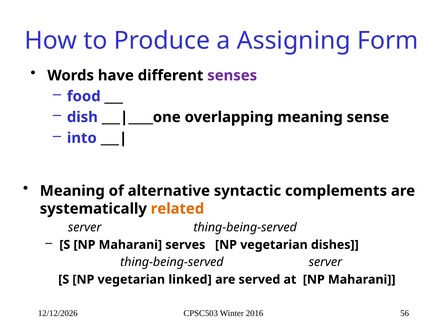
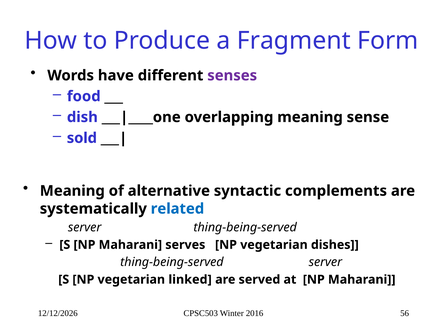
Assigning: Assigning -> Fragment (294, 41)
into: into -> sold (82, 138)
related colour: orange -> blue (177, 209)
